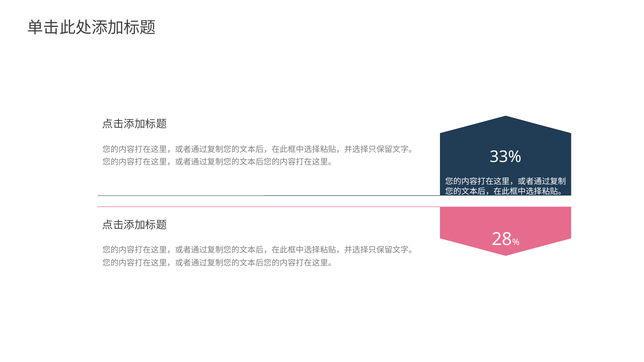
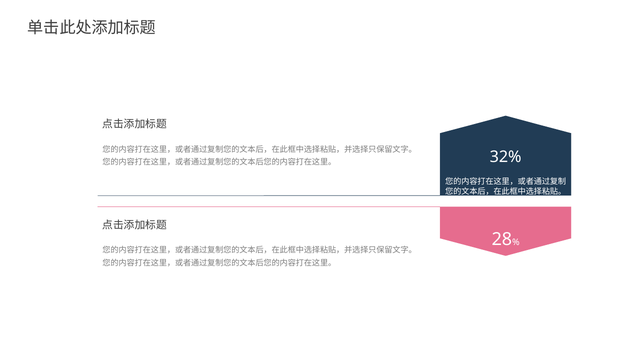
33%: 33% -> 32% (506, 157)
